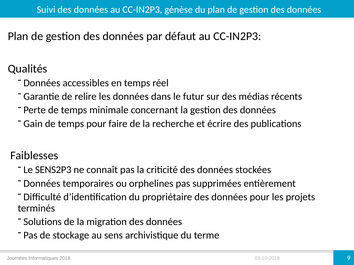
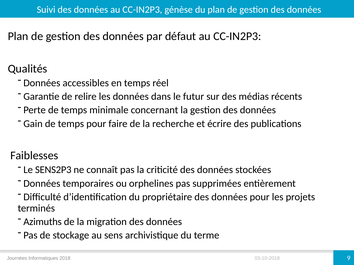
Solutions: Solutions -> Azimuths (43, 222)
